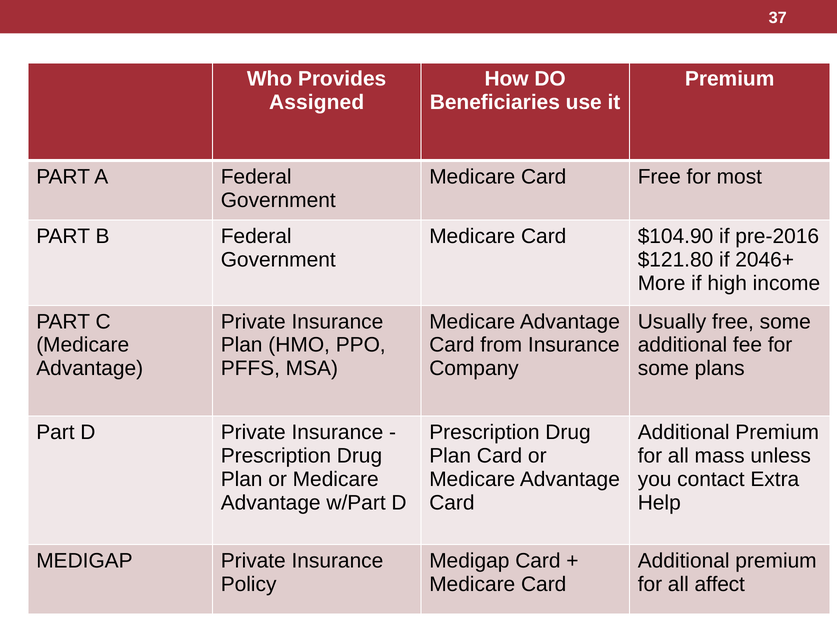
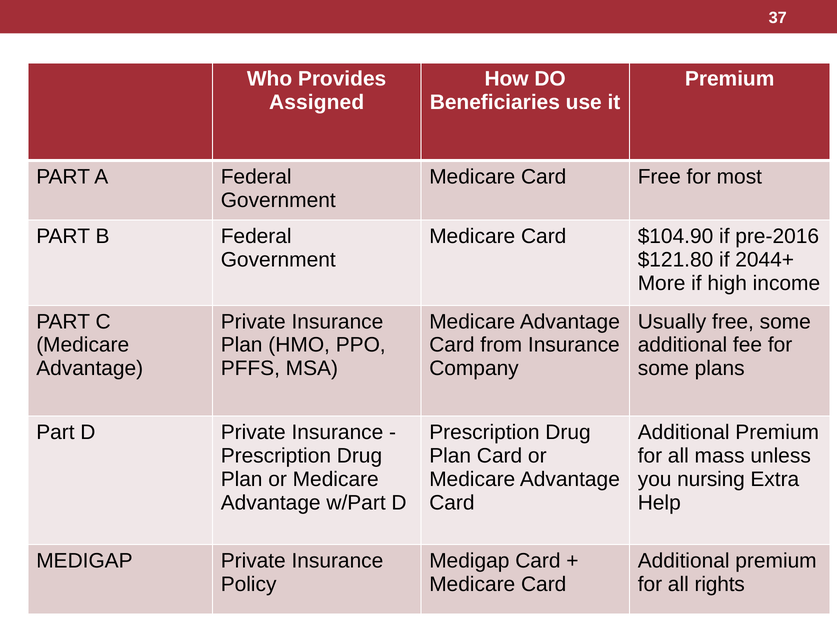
2046+: 2046+ -> 2044+ (765, 260)
contact: contact -> nursing (711, 479)
affect: affect -> rights (720, 584)
